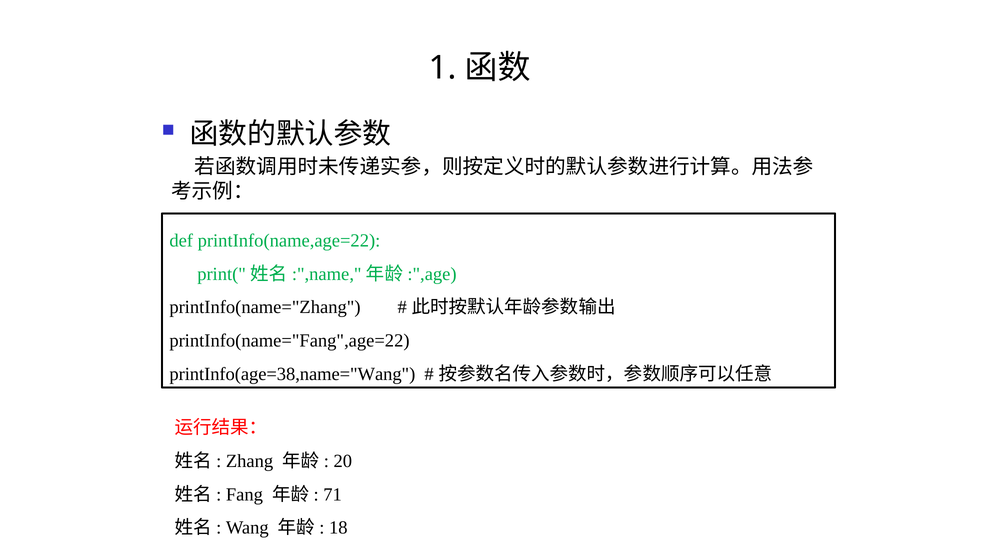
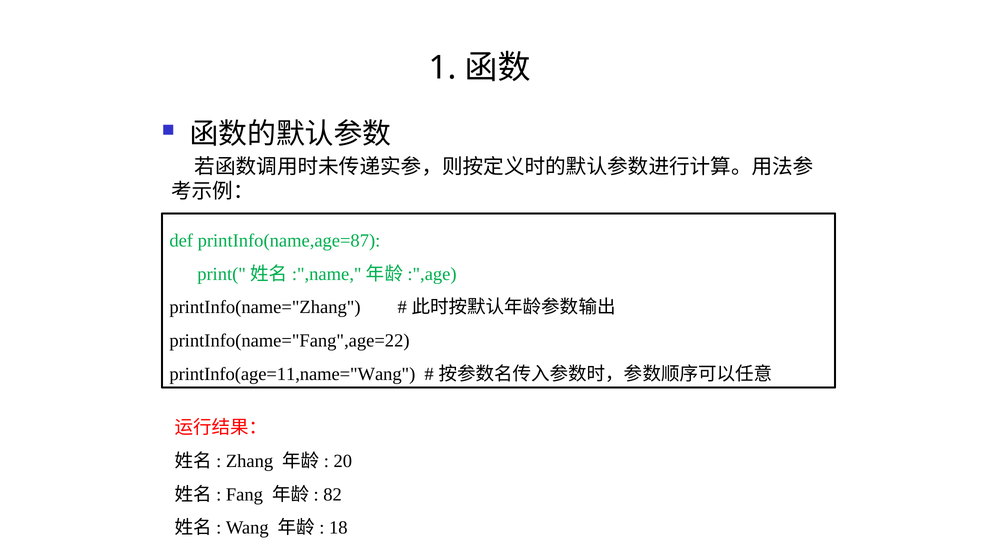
printInfo(name,age=22: printInfo(name,age=22 -> printInfo(name,age=87 (289, 241)
printInfo(age=38,name="Wang: printInfo(age=38,name="Wang -> printInfo(age=11,name="Wang (292, 374)
71: 71 -> 82 (333, 495)
